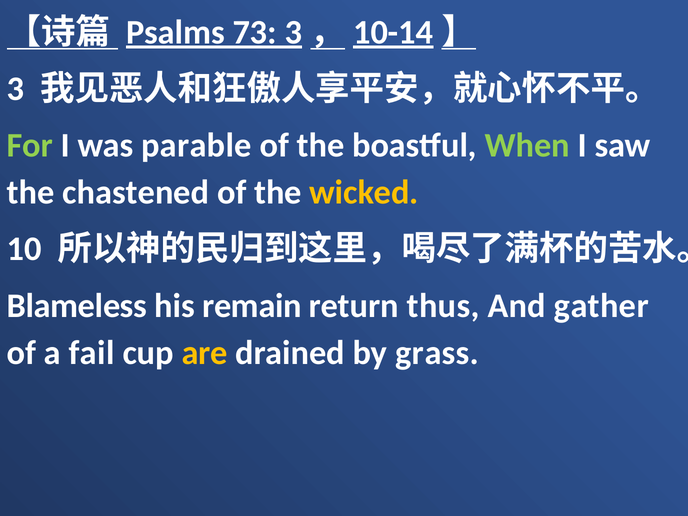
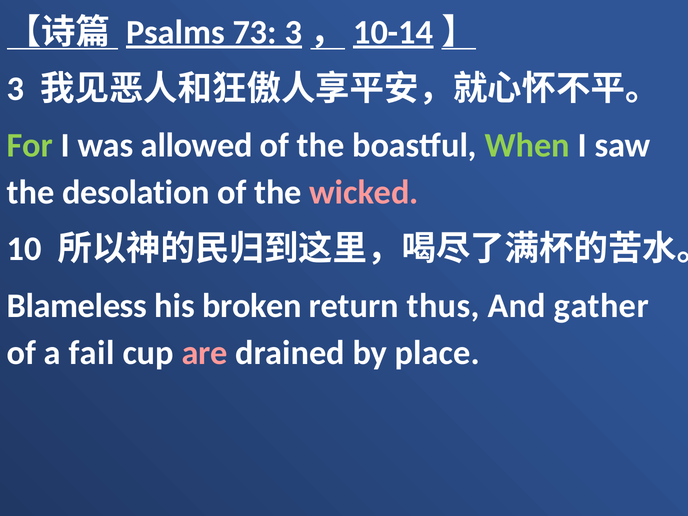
parable: parable -> allowed (197, 145)
chastened: chastened -> desolation (136, 193)
wicked colour: yellow -> pink (364, 193)
remain: remain -> broken (252, 306)
are colour: yellow -> pink (205, 353)
grass: grass -> place (437, 353)
